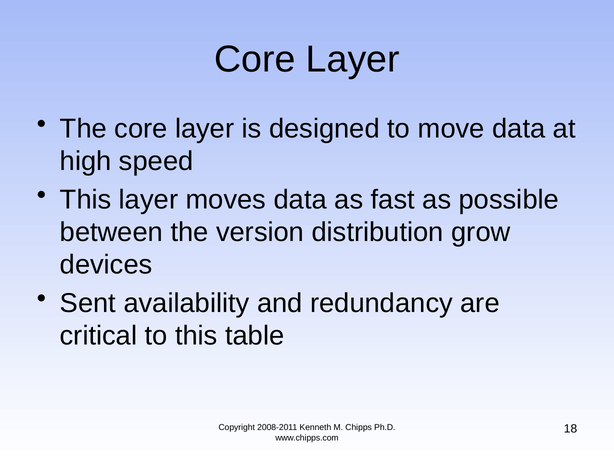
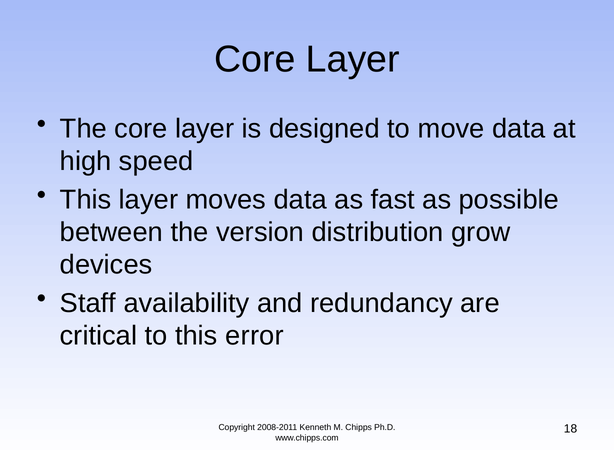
Sent: Sent -> Staff (88, 304)
table: table -> error (255, 336)
